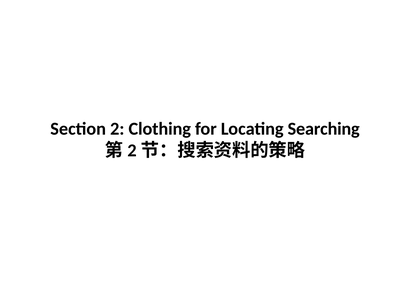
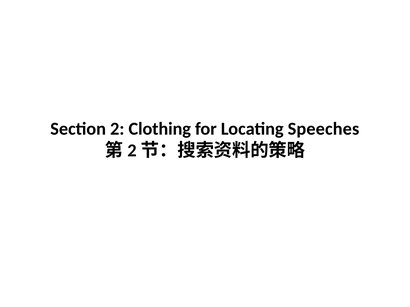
Searching: Searching -> Speeches (324, 129)
